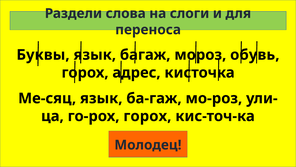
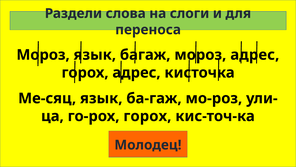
Буквы: Буквы -> Мороз (43, 55)
мороз обувь: обувь -> адрес (255, 55)
